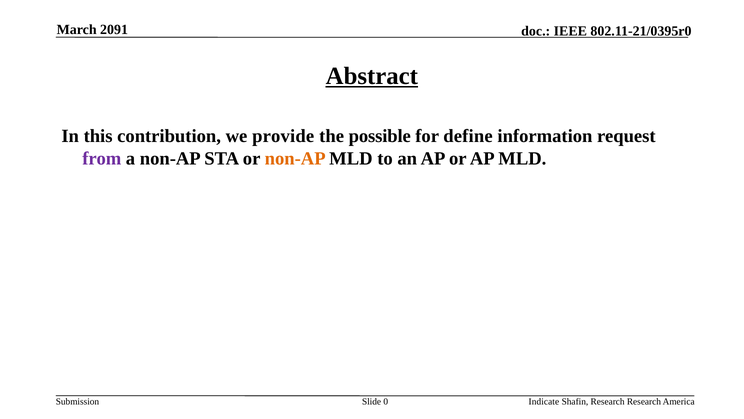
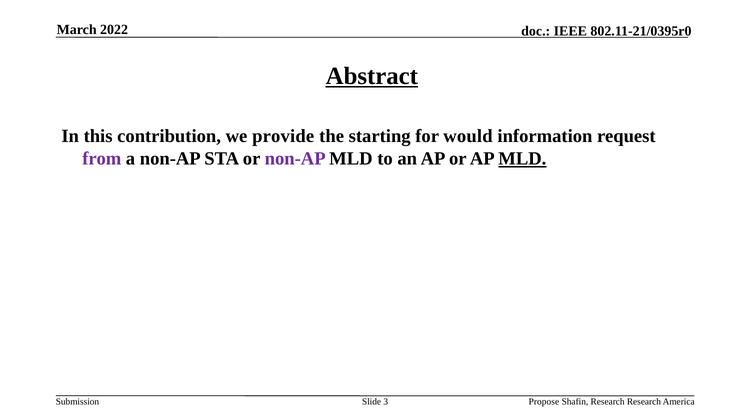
2091: 2091 -> 2022 (114, 30)
possible: possible -> starting (380, 136)
define: define -> would (468, 136)
non-AP colour: orange -> purple (295, 158)
MLD underline: none -> present (522, 158)
0: 0 -> 3 (386, 401)
Indicate: Indicate -> Propose (544, 401)
